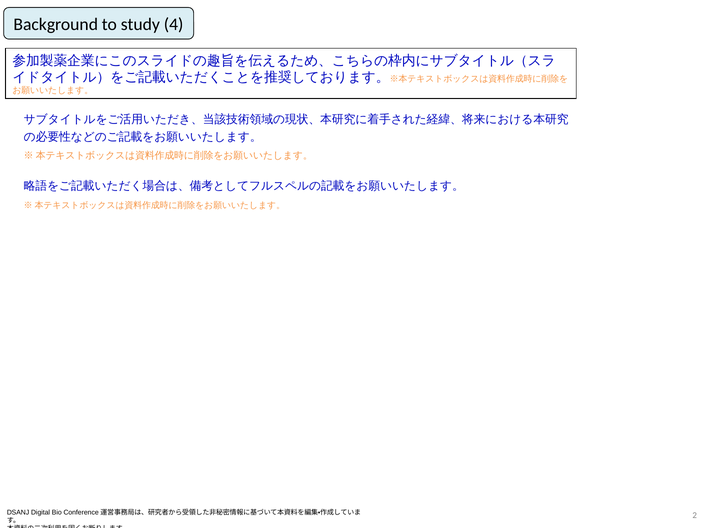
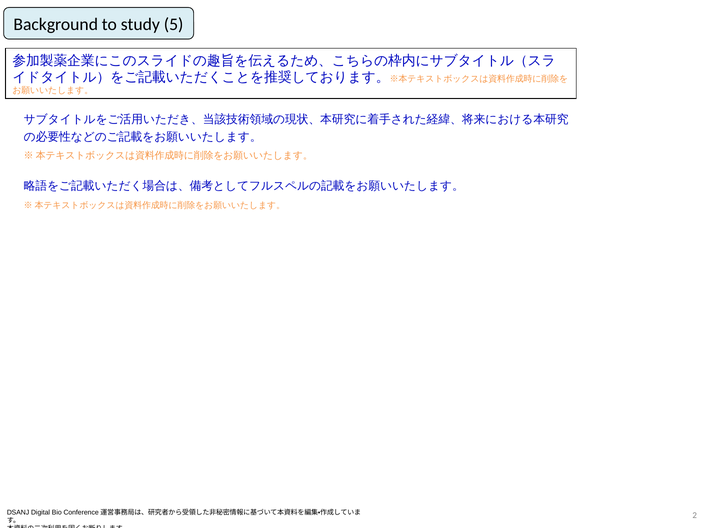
4: 4 -> 5 (174, 24)
